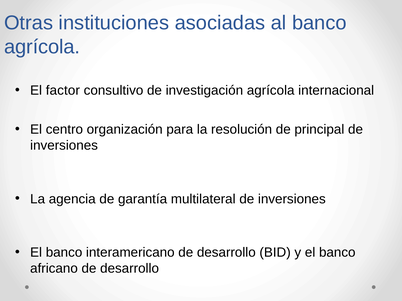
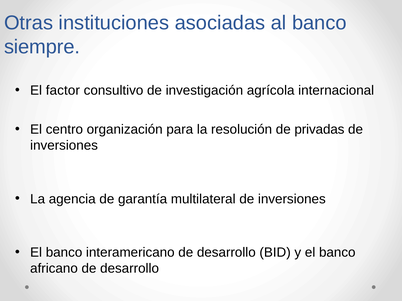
agrícola: agrícola -> siempre (42, 47)
principal: principal -> privadas (319, 130)
